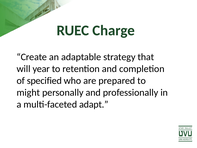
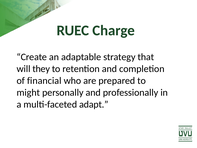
year: year -> they (41, 69)
specified: specified -> financial (44, 81)
